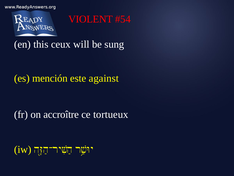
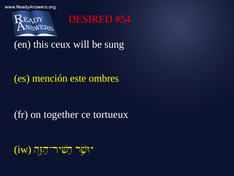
VIOLENT: VIOLENT -> DESIRED (91, 19)
against: against -> ombres (104, 78)
accroître: accroître -> together (61, 114)
